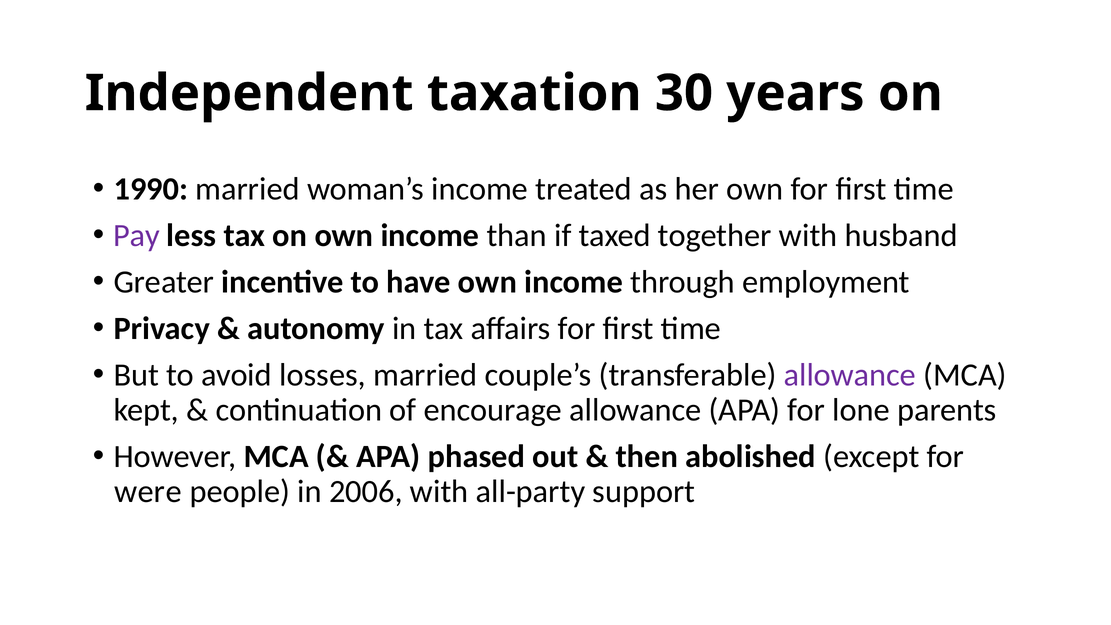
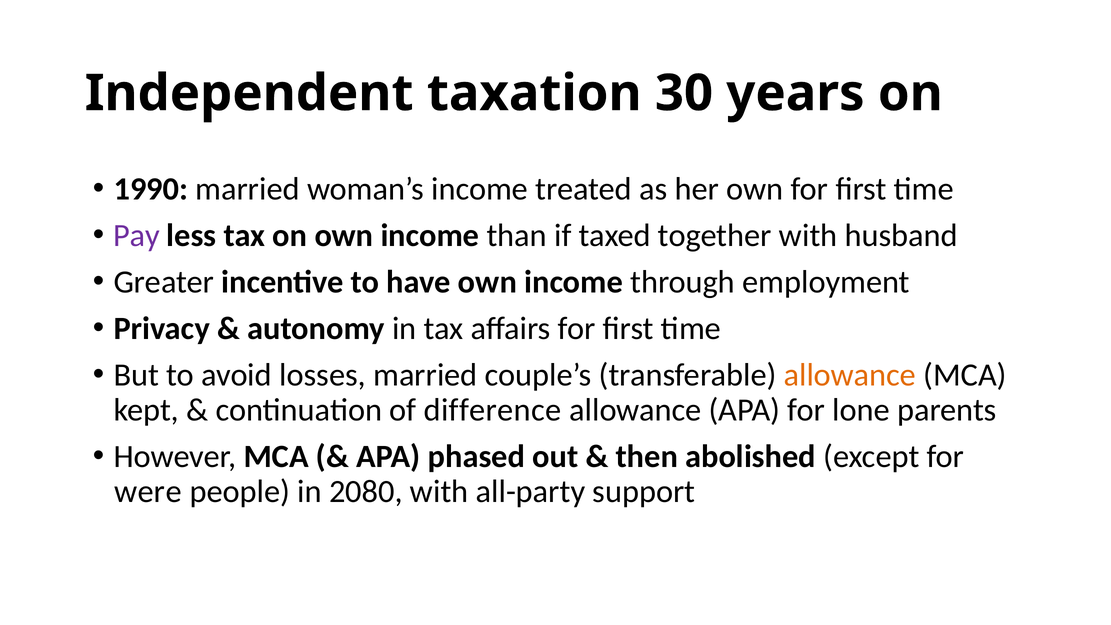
allowance colour: purple -> orange (850, 375)
encourage: encourage -> difference (493, 410)
2006: 2006 -> 2080 (366, 491)
